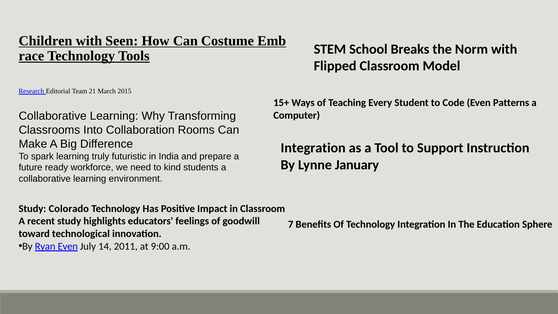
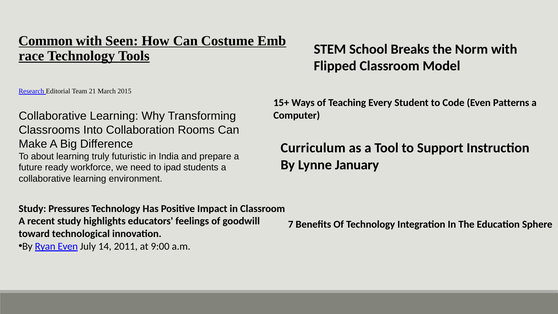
Children: Children -> Common (46, 41)
Integration: Integration -> Curriculum (313, 148)
spark: spark -> about (42, 156)
kind: kind -> ipad (172, 167)
Colorado: Colorado -> Pressures (69, 209)
